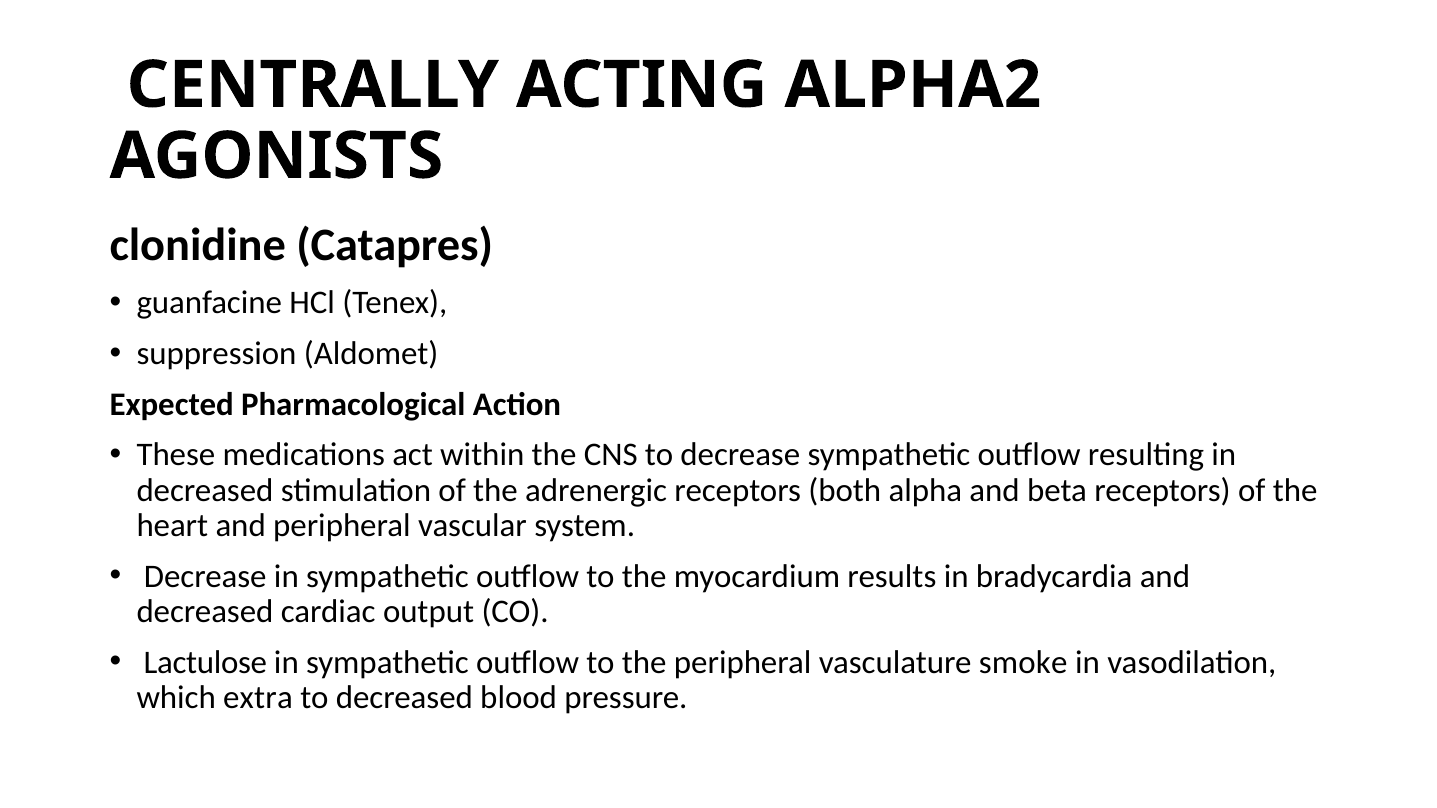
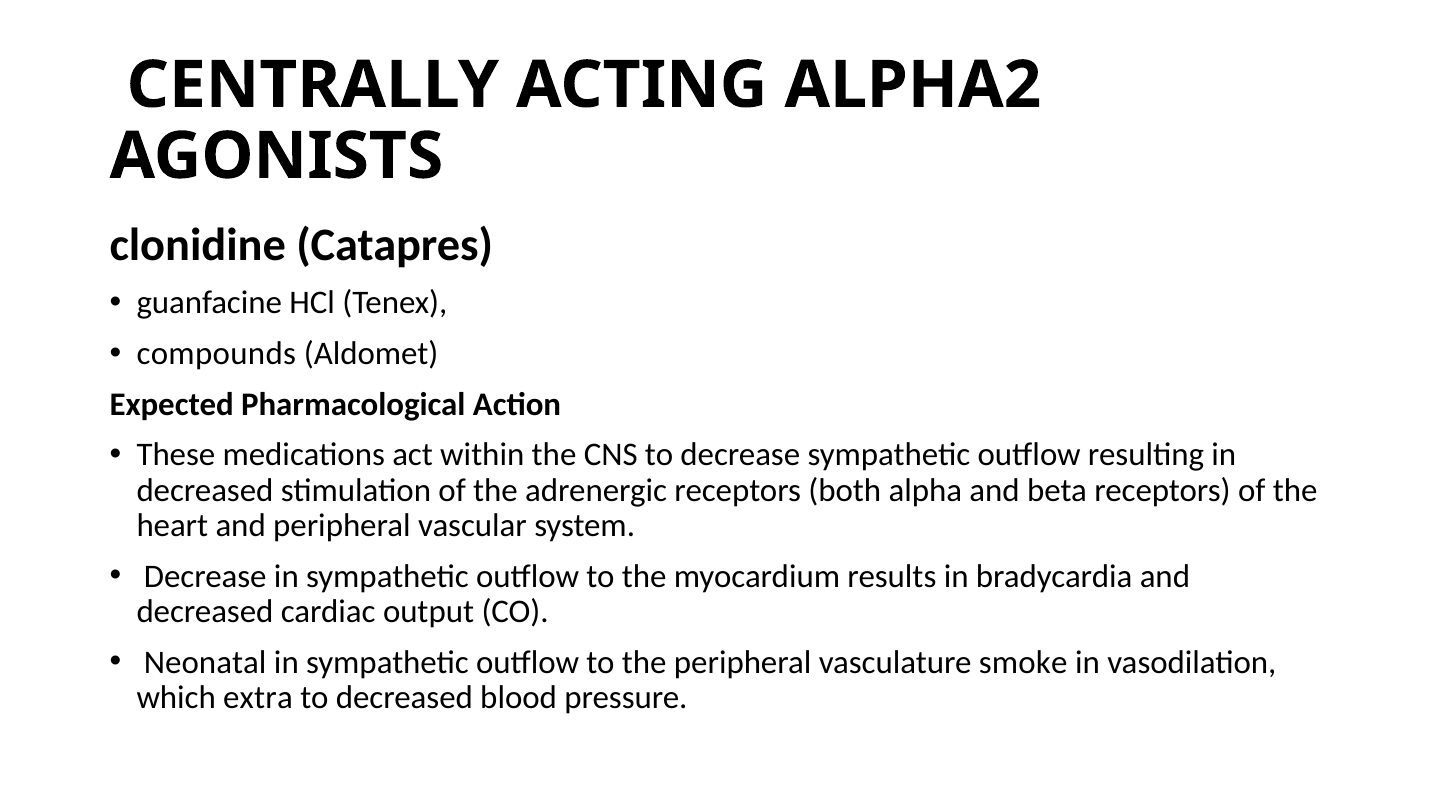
suppression: suppression -> compounds (216, 354)
Lactulose: Lactulose -> Neonatal (205, 663)
